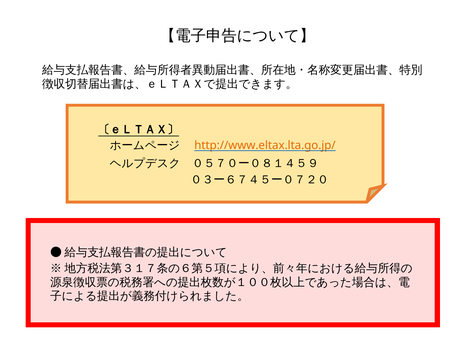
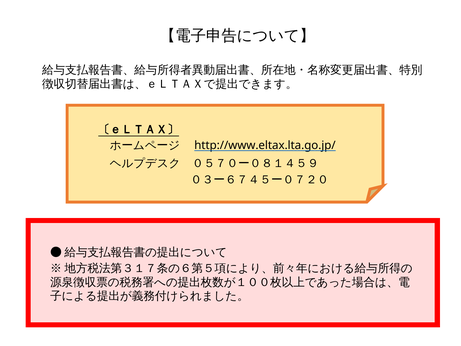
http://www.eltax.lta.go.jp/ colour: orange -> black (265, 145)
